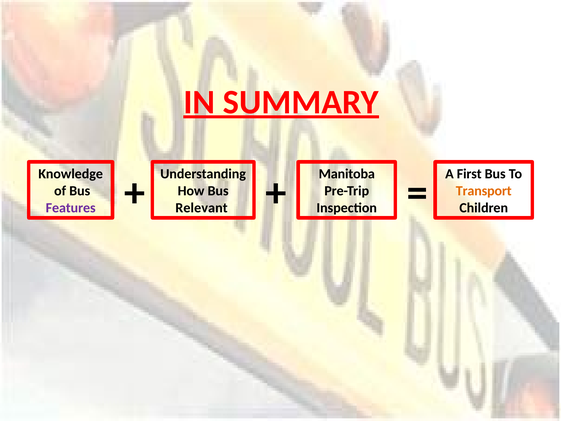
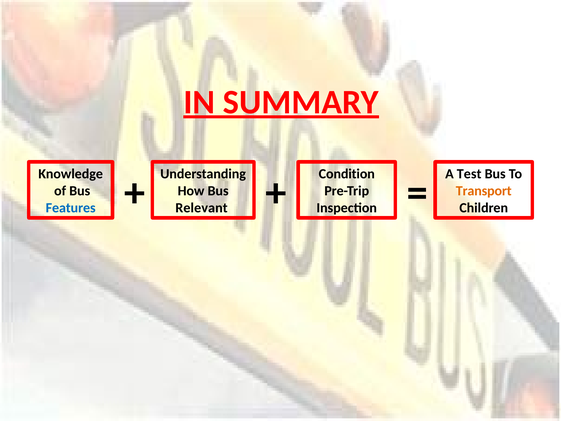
Manitoba: Manitoba -> Condition (347, 174)
First: First -> Test (469, 174)
Features colour: purple -> blue (71, 208)
